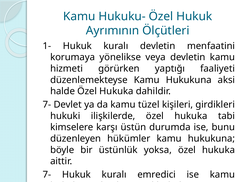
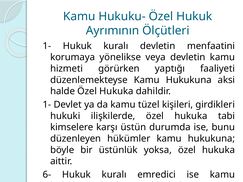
7-: 7- -> 1- (47, 105)
7-: 7- -> 6- (47, 175)
